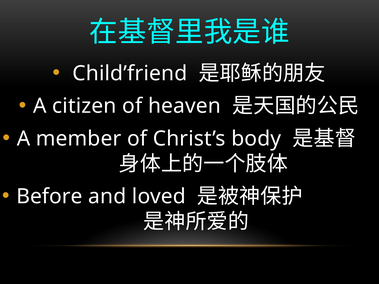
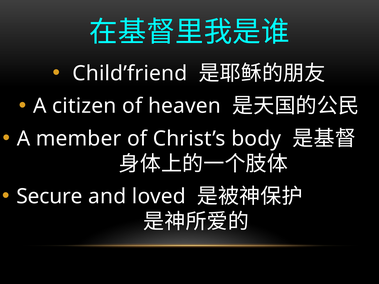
Before: Before -> Secure (49, 197)
